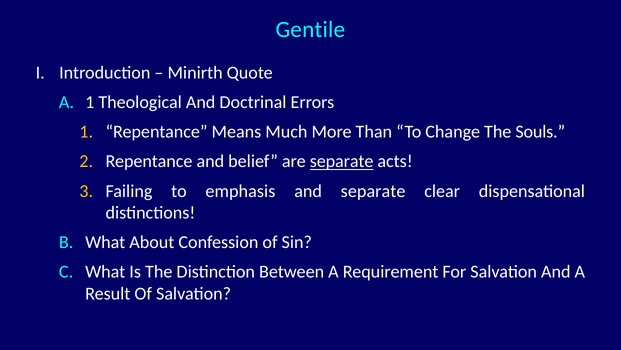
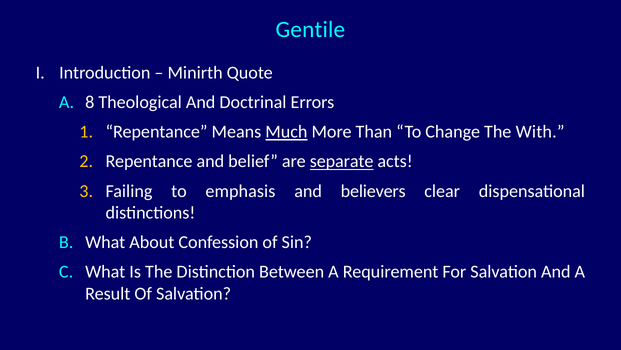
A 1: 1 -> 8 (90, 102)
Much underline: none -> present (286, 132)
Souls: Souls -> With (540, 132)
and separate: separate -> believers (373, 191)
